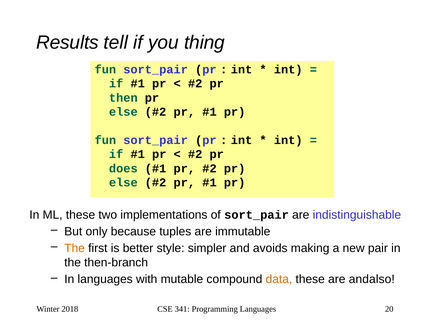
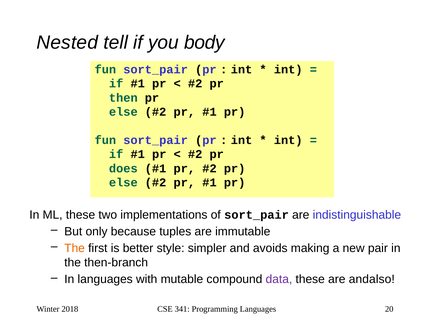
Results: Results -> Nested (67, 43)
thing: thing -> body (204, 43)
data colour: orange -> purple (279, 279)
